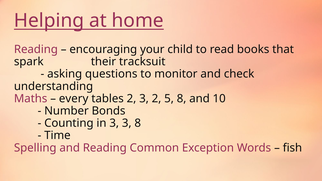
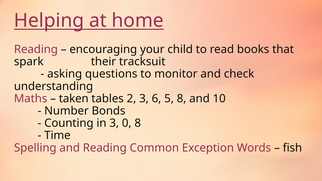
every: every -> taken (74, 99)
3 2: 2 -> 6 (157, 99)
3 3: 3 -> 0 (127, 123)
